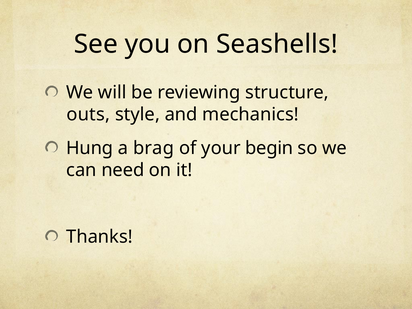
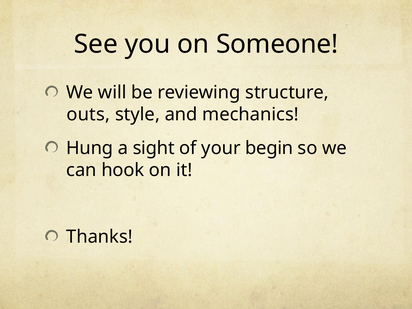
Seashells: Seashells -> Someone (277, 44)
brag: brag -> sight (154, 148)
need: need -> hook (123, 170)
